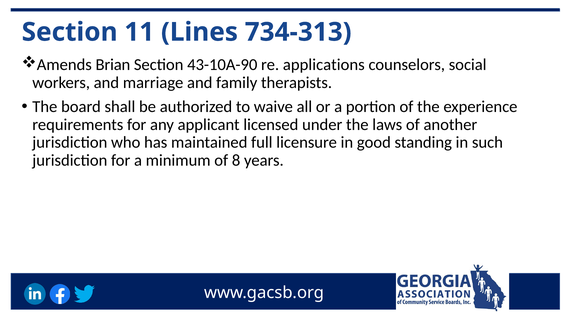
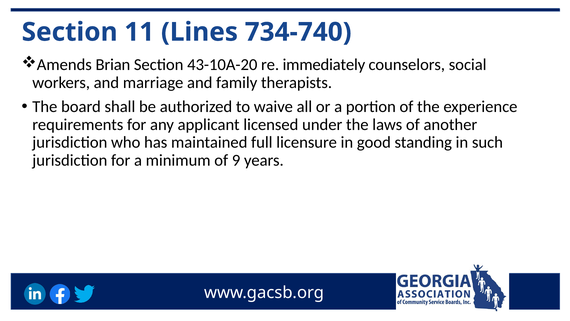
734-313: 734-313 -> 734-740 (298, 32)
43-10A-90: 43-10A-90 -> 43-10A-20 (222, 65)
applications: applications -> immediately (324, 65)
8: 8 -> 9 (236, 160)
